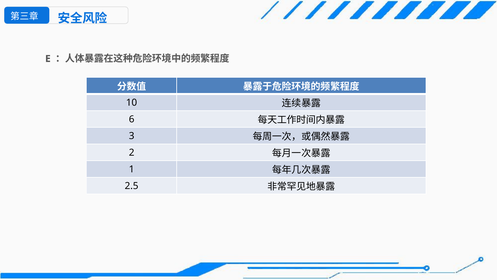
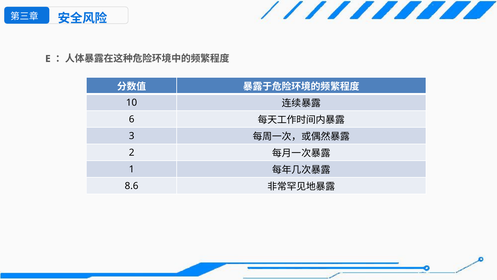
2.5: 2.5 -> 8.6 (132, 186)
